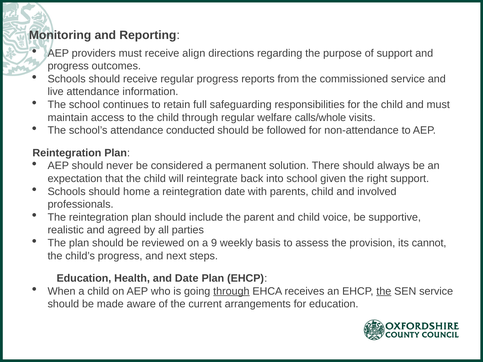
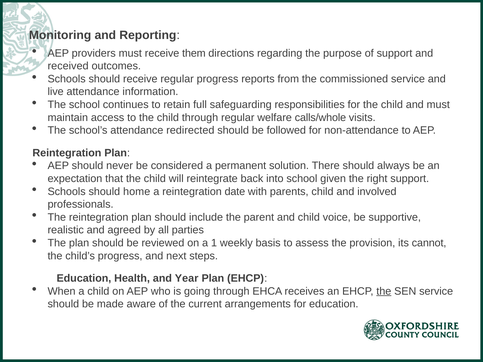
align: align -> them (194, 53)
progress: progress -> received (68, 66)
conducted: conducted -> redirected (190, 130)
9: 9 -> 1 (214, 243)
and Date: Date -> Year (187, 279)
through underline: present -> none (231, 291)
